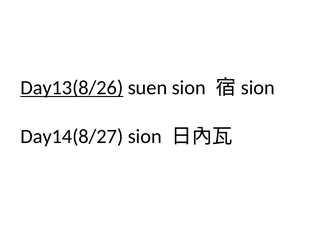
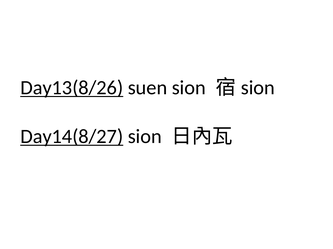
Day14(8/27 underline: none -> present (72, 137)
